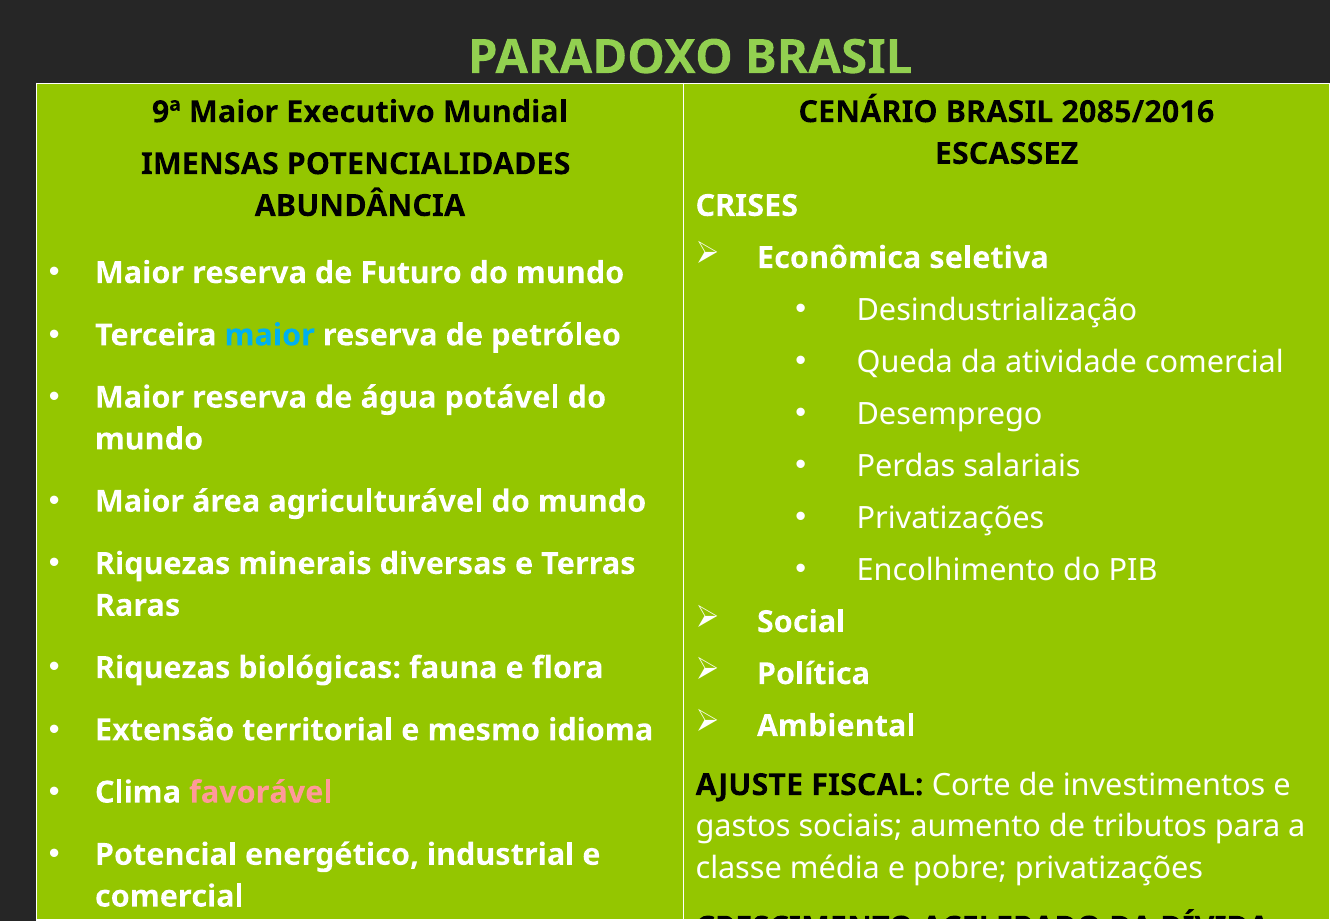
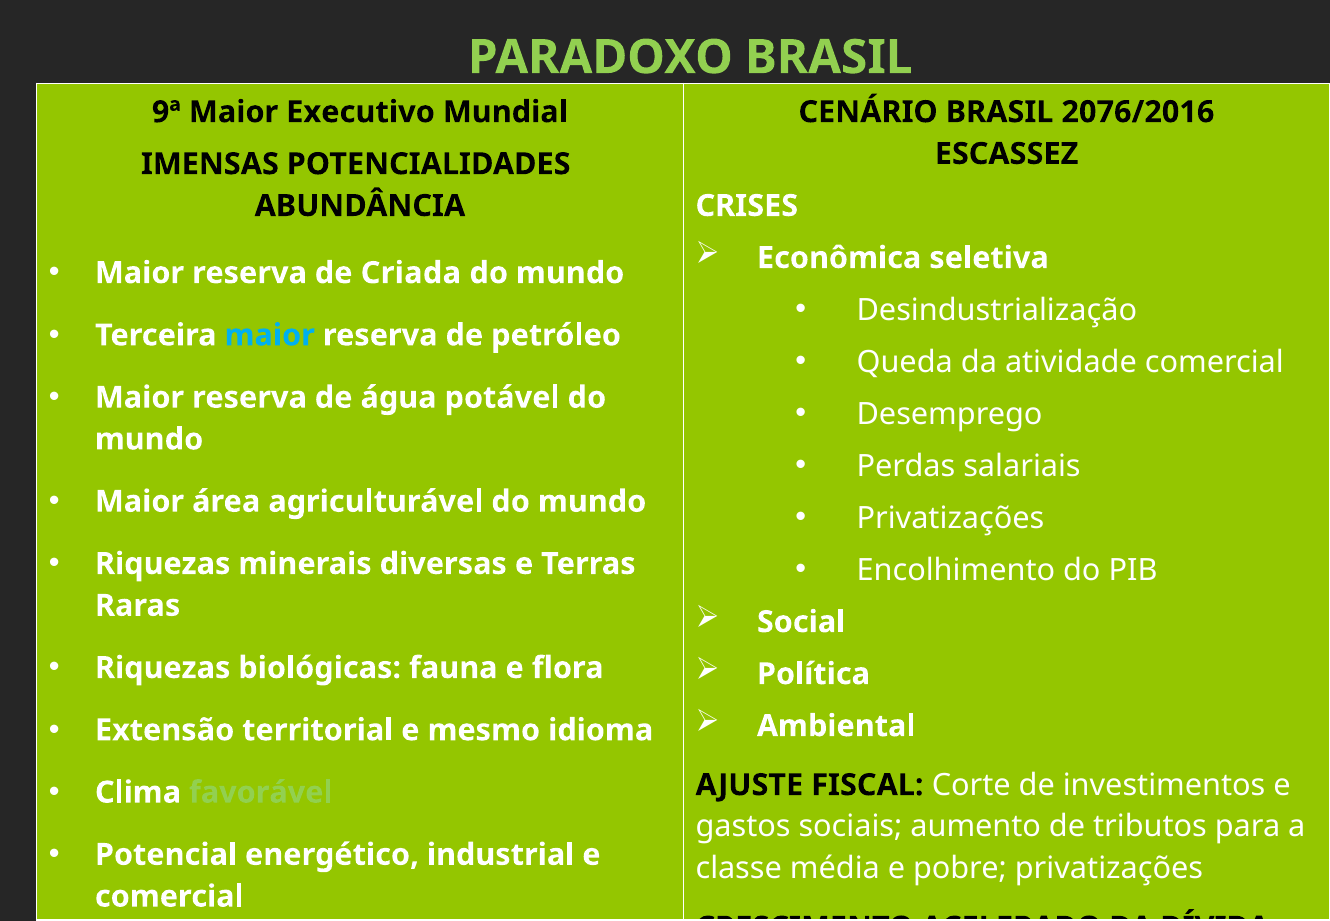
2085/2016: 2085/2016 -> 2076/2016 (1138, 112)
Futuro: Futuro -> Criada (411, 273)
favorável colour: pink -> light green (261, 792)
